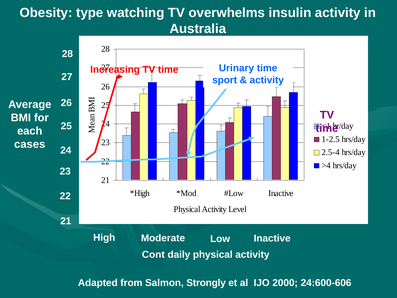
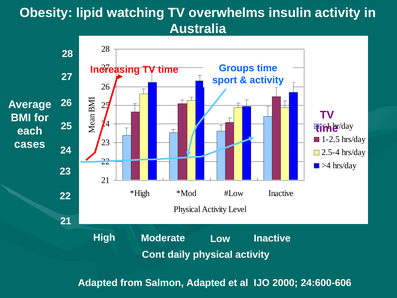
type: type -> lipid (90, 13)
Urinary: Urinary -> Groups (237, 68)
Salmon Strongly: Strongly -> Adapted (206, 283)
